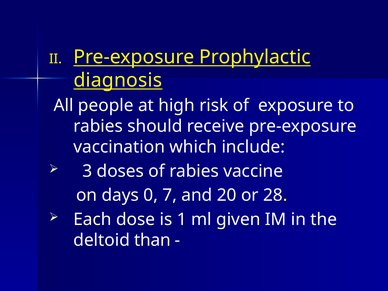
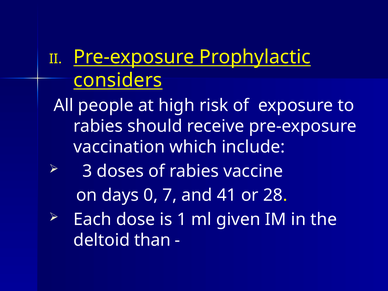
diagnosis: diagnosis -> considers (118, 80)
20: 20 -> 41 (227, 195)
